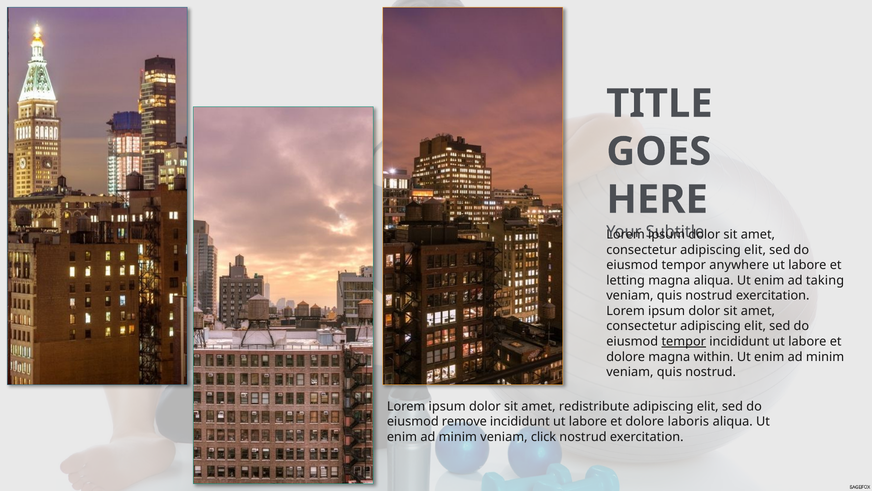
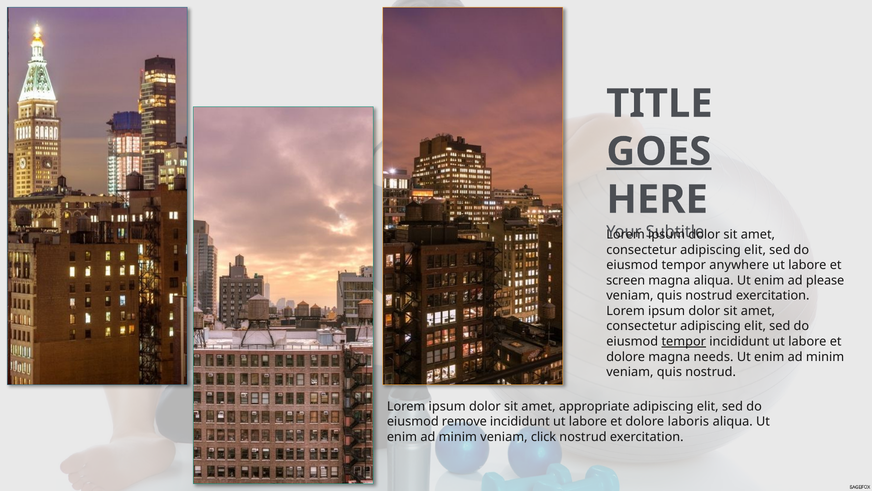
GOES underline: none -> present (659, 151)
letting: letting -> screen (626, 280)
taking: taking -> please (825, 280)
within: within -> needs (713, 356)
redistribute: redistribute -> appropriate (594, 406)
